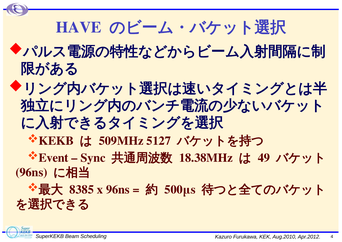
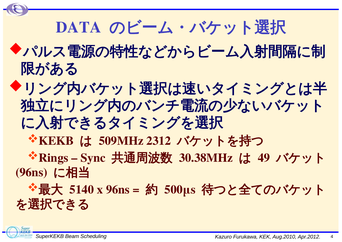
HAVE: HAVE -> DATA (79, 27)
5127: 5127 -> 2312 (159, 141)
Event: Event -> Rings (53, 158)
18.38MHz: 18.38MHz -> 30.38MHz (206, 158)
8385: 8385 -> 5140 (82, 189)
